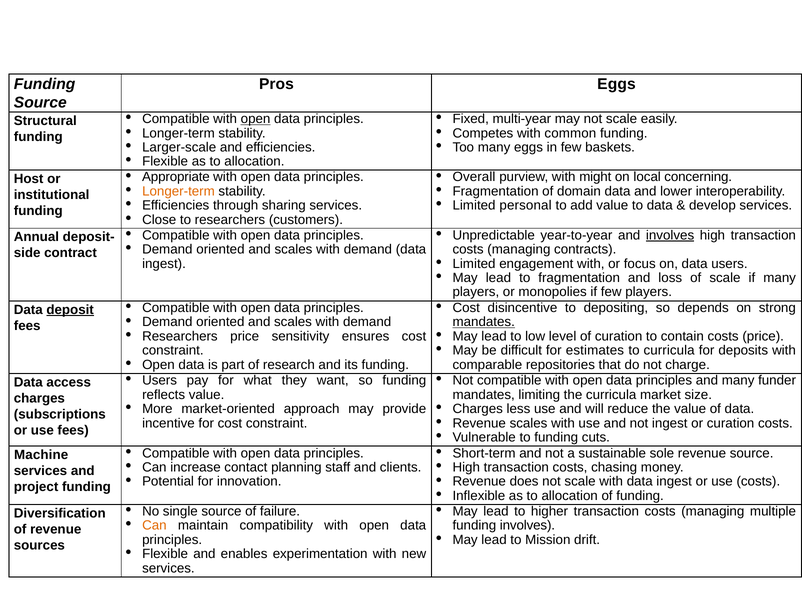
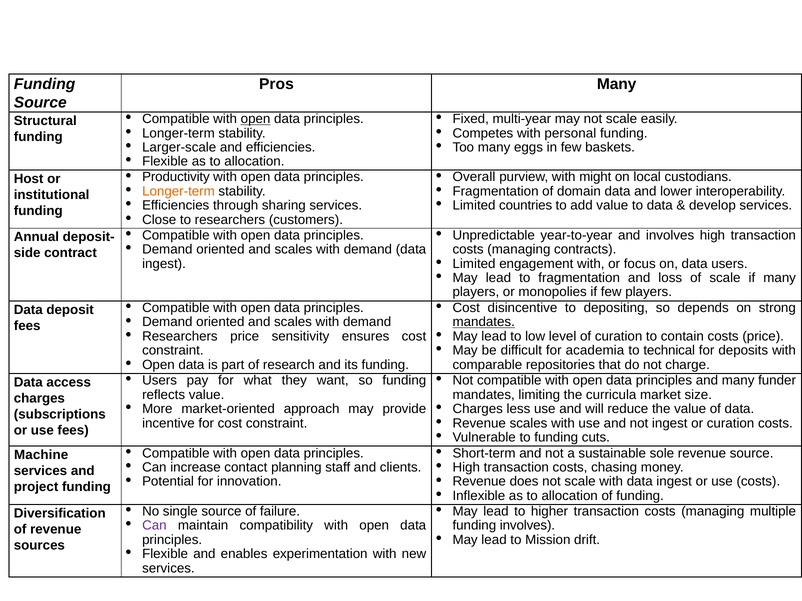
Pros Eggs: Eggs -> Many (617, 84)
common: common -> personal (570, 133)
Appropriate: Appropriate -> Productivity (176, 177)
concerning: concerning -> custodians (698, 177)
personal: personal -> countries (526, 206)
involves underline: present -> none (670, 235)
deposit underline: present -> none (70, 310)
estimates: estimates -> academia (595, 351)
to curricula: curricula -> technical (669, 351)
Can colour: orange -> purple (154, 526)
